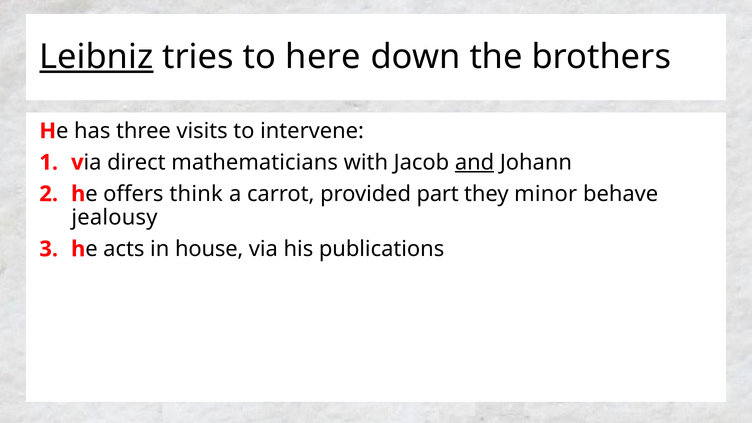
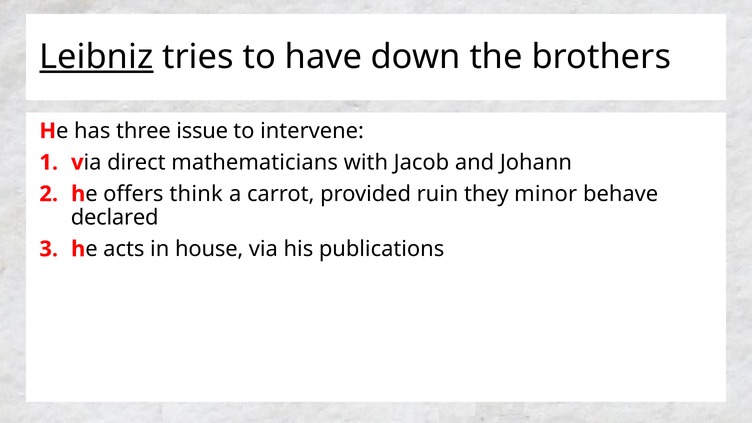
here: here -> have (323, 57)
visits: visits -> issue (202, 131)
and underline: present -> none (475, 162)
part: part -> ruin (438, 194)
jealousy: jealousy -> declared (115, 218)
